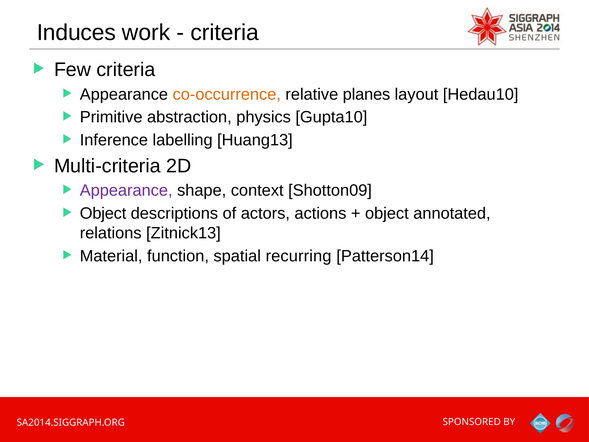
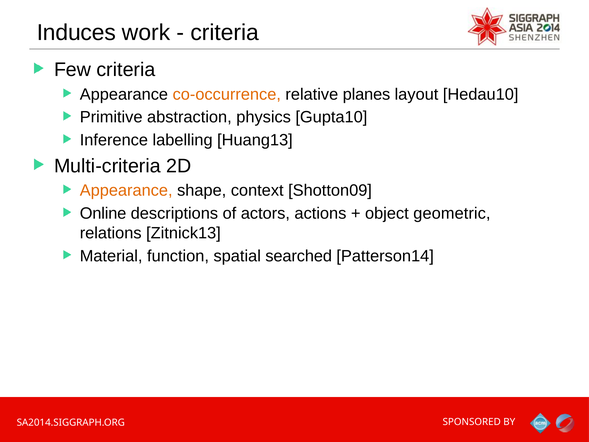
Appearance colour: purple -> orange (126, 190)
Object: Object -> Online (103, 213)
annotated: annotated -> geometric (452, 213)
recurring: recurring -> searched (299, 256)
